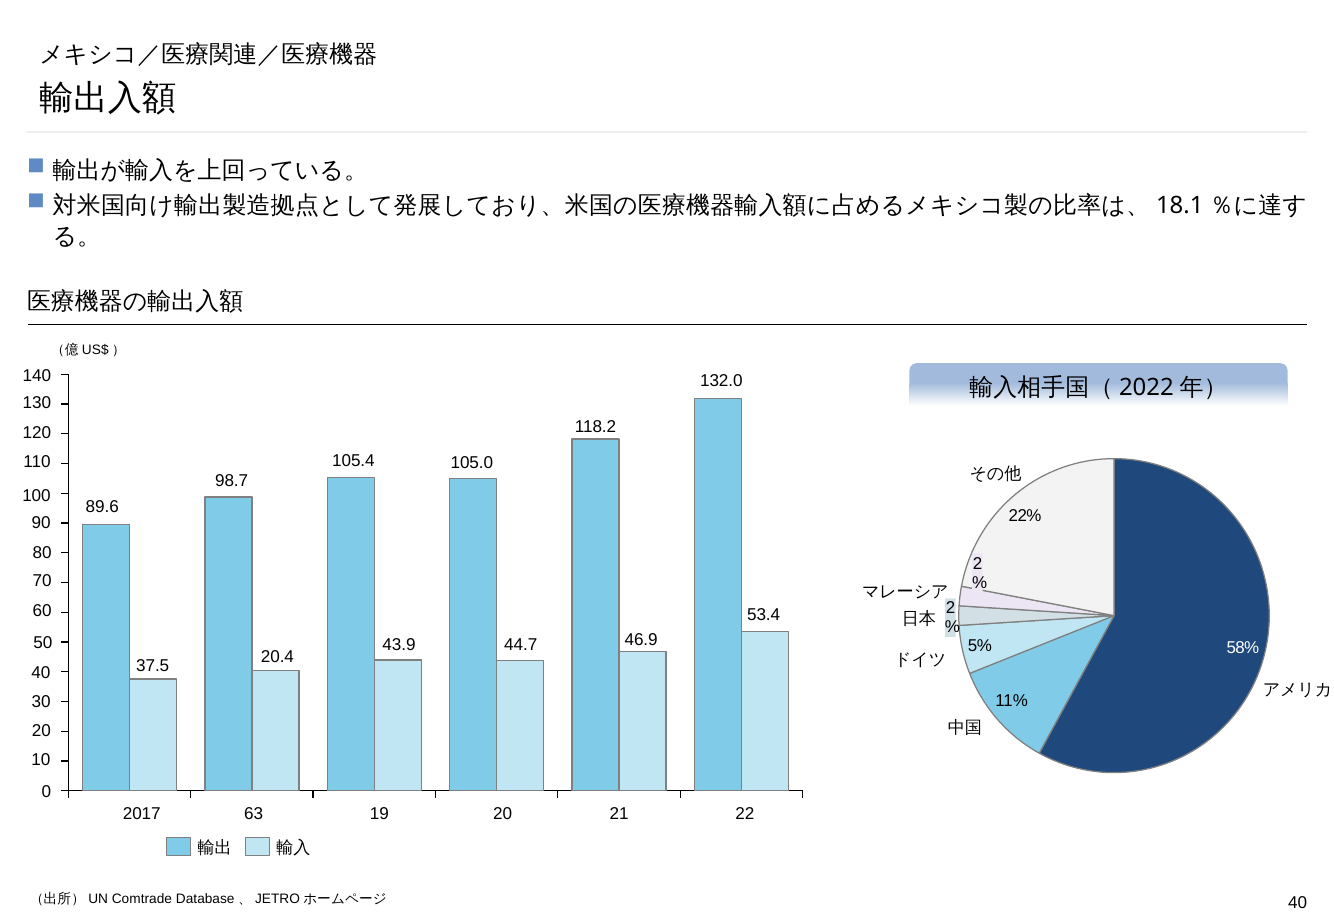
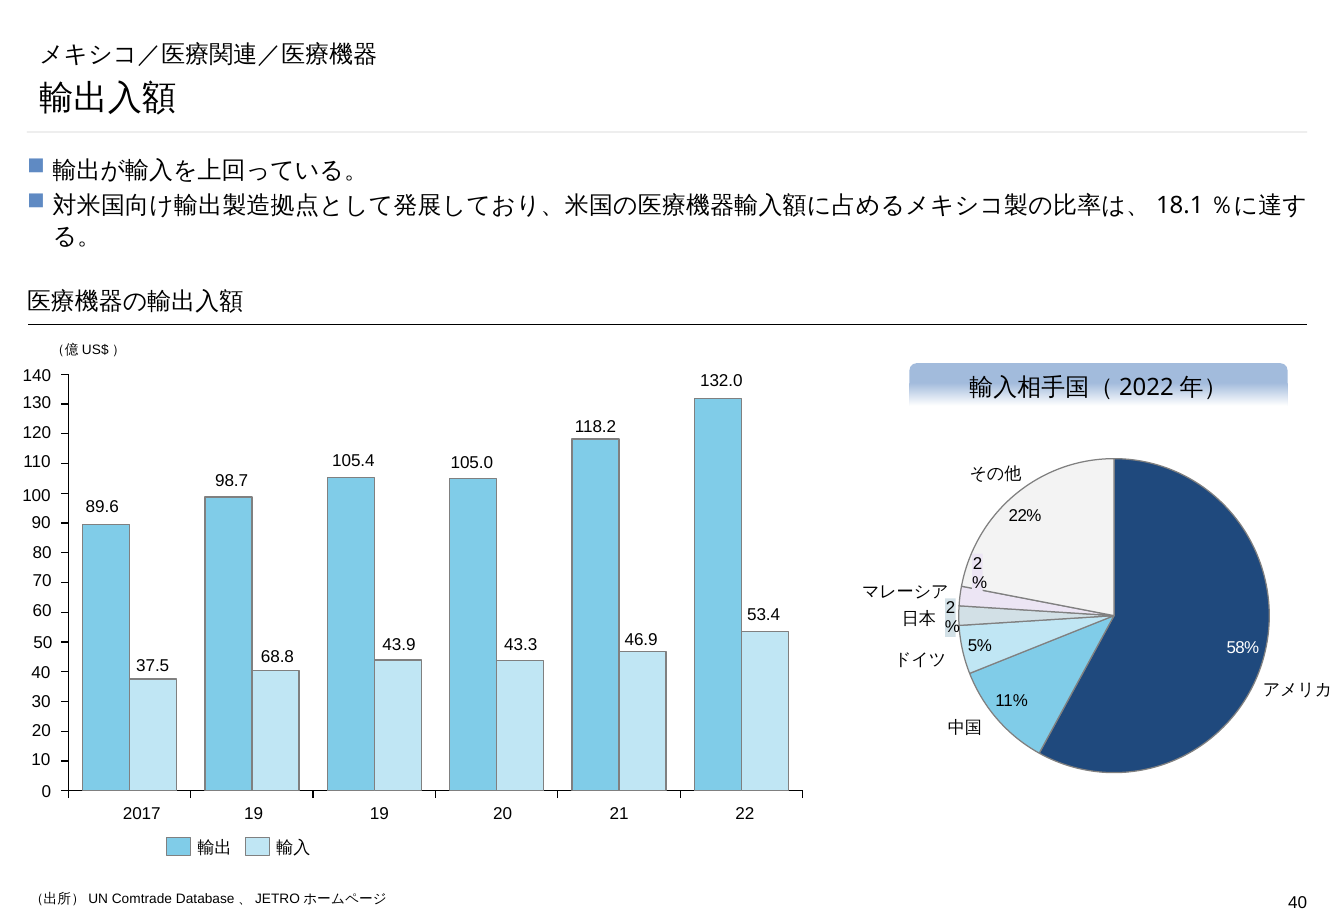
44.7: 44.7 -> 43.3 (521, 645)
20.4: 20.4 -> 68.8 (277, 657)
2017 63: 63 -> 19 (254, 814)
